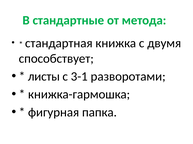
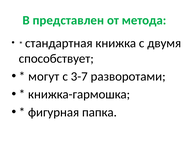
стандартные: стандартные -> представлен (68, 20)
листы: листы -> могут (44, 77)
3-1: 3-1 -> 3-7 (79, 77)
